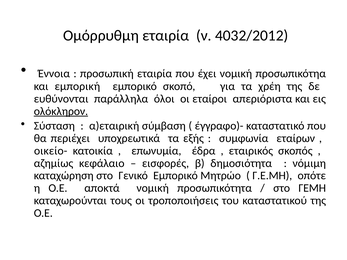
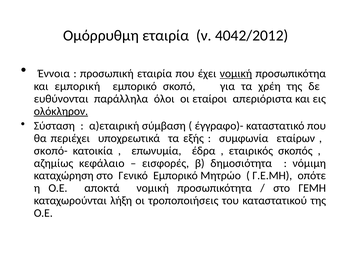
4032/2012: 4032/2012 -> 4042/2012 (252, 35)
νομική underline: none -> present (236, 74)
οικείο-: οικείο- -> σκοπό- (51, 151)
τους: τους -> λήξη (121, 201)
